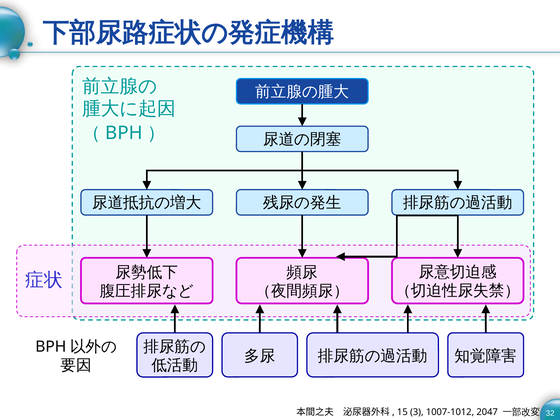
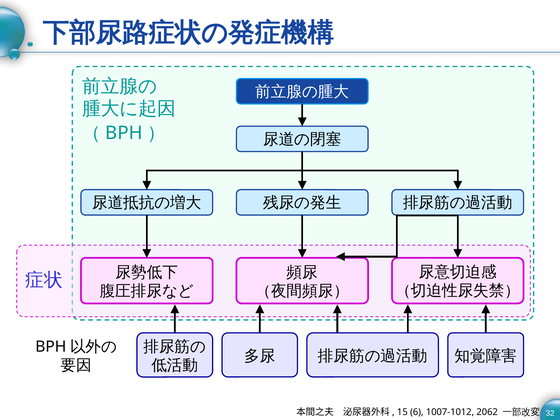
3: 3 -> 6 (417, 412)
2047: 2047 -> 2062 (487, 412)
